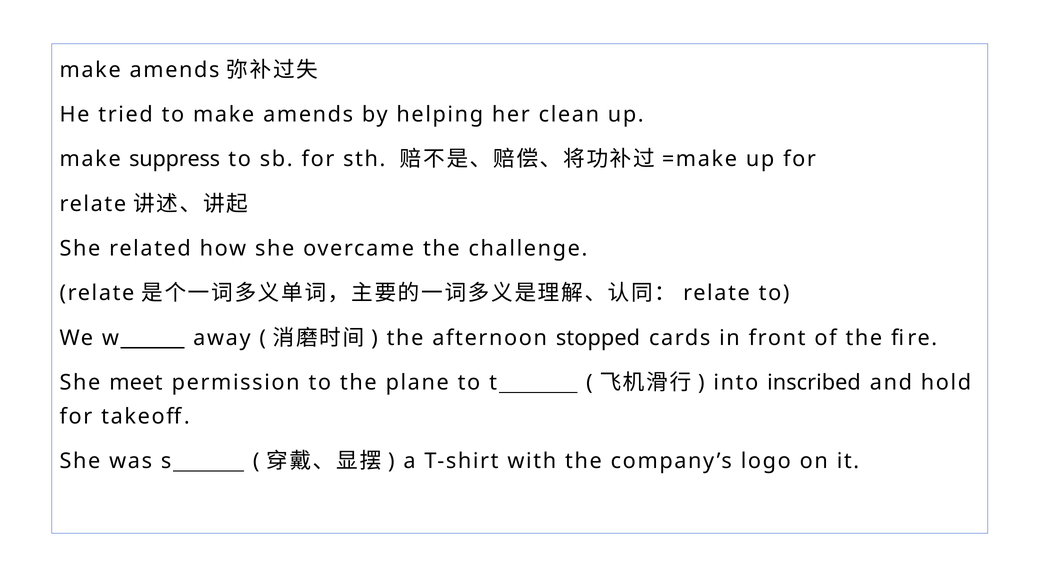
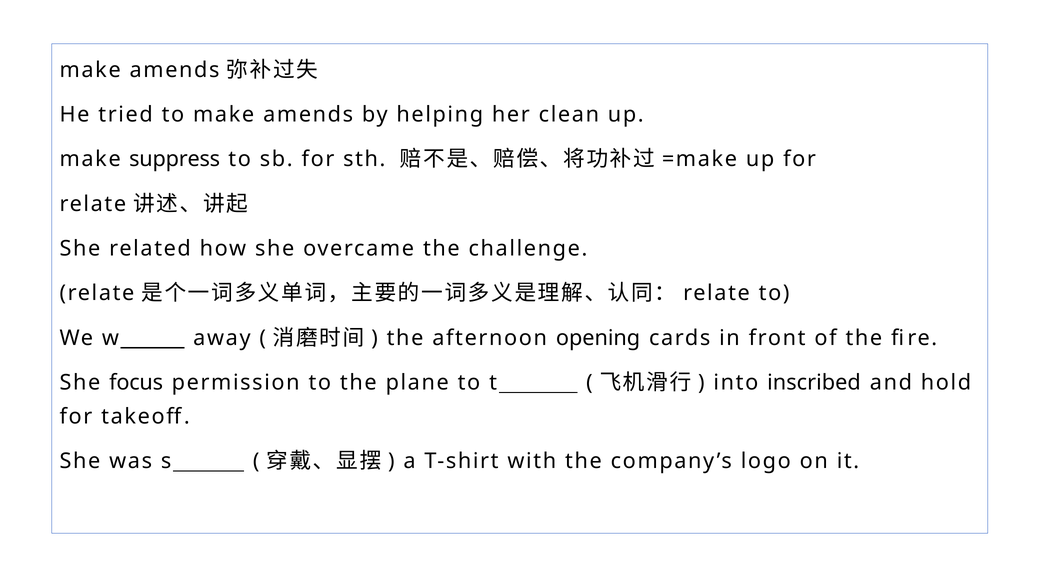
stopped: stopped -> opening (598, 338)
meet: meet -> focus (136, 383)
